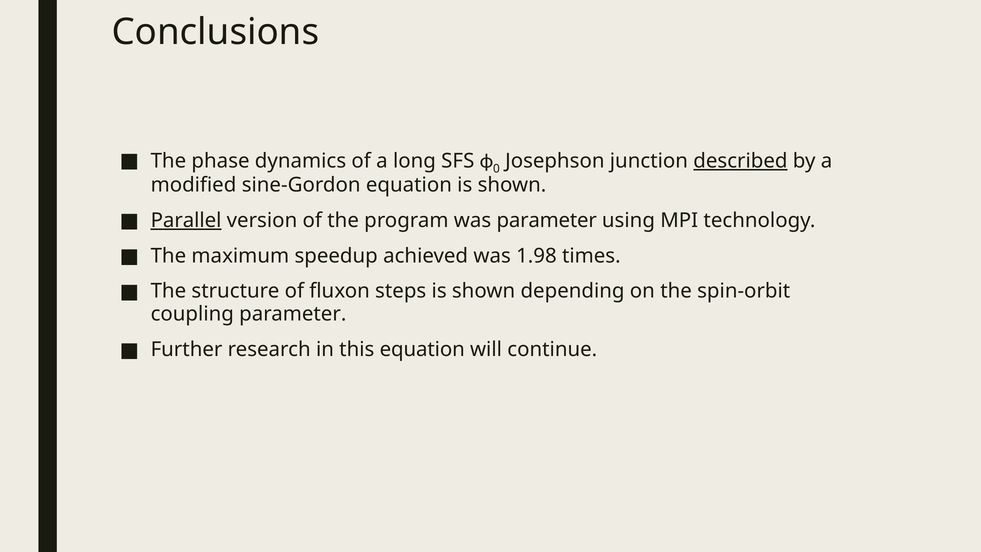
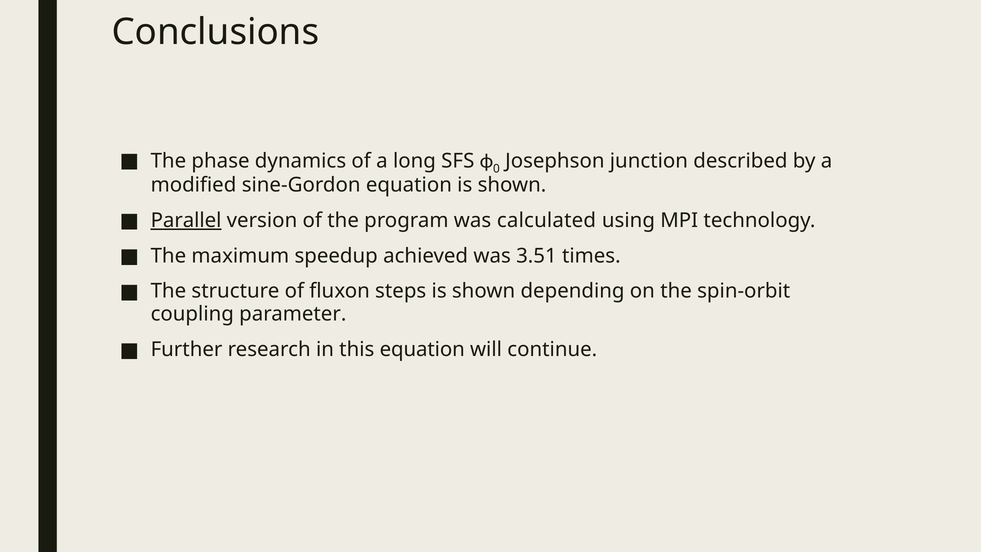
described underline: present -> none (740, 161)
was parameter: parameter -> calculated (546, 220)
1.98: 1.98 -> 3.51 (536, 256)
